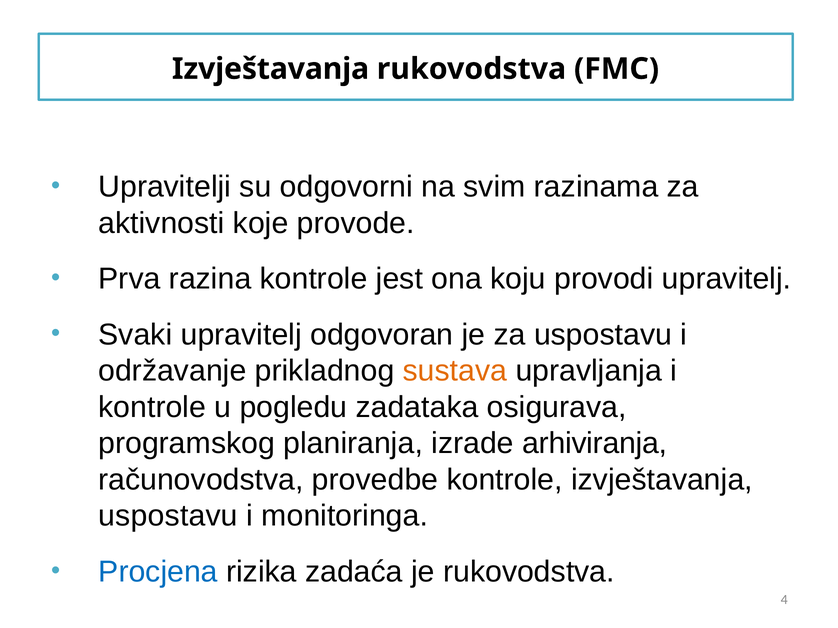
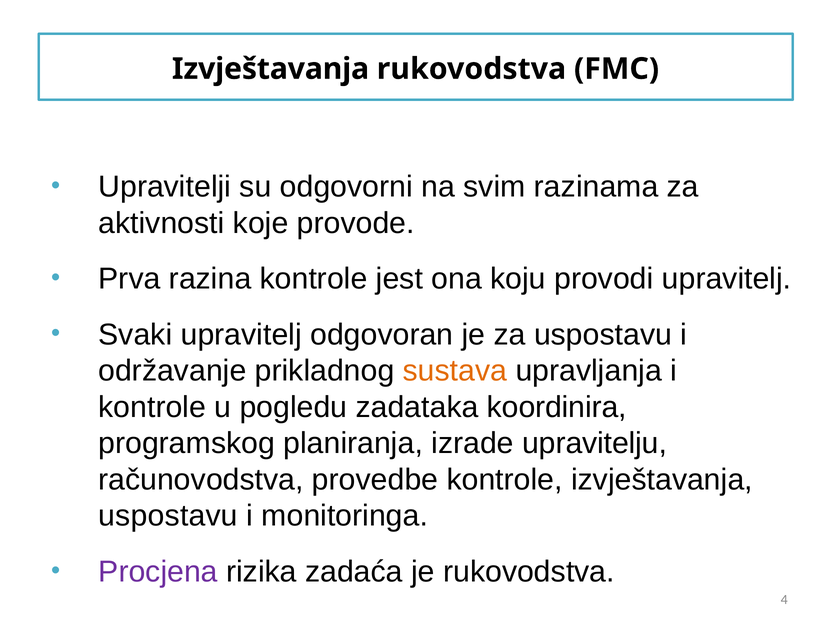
osigurava: osigurava -> koordinira (557, 407)
arhiviranja: arhiviranja -> upravitelju (595, 444)
Procjena colour: blue -> purple (158, 572)
